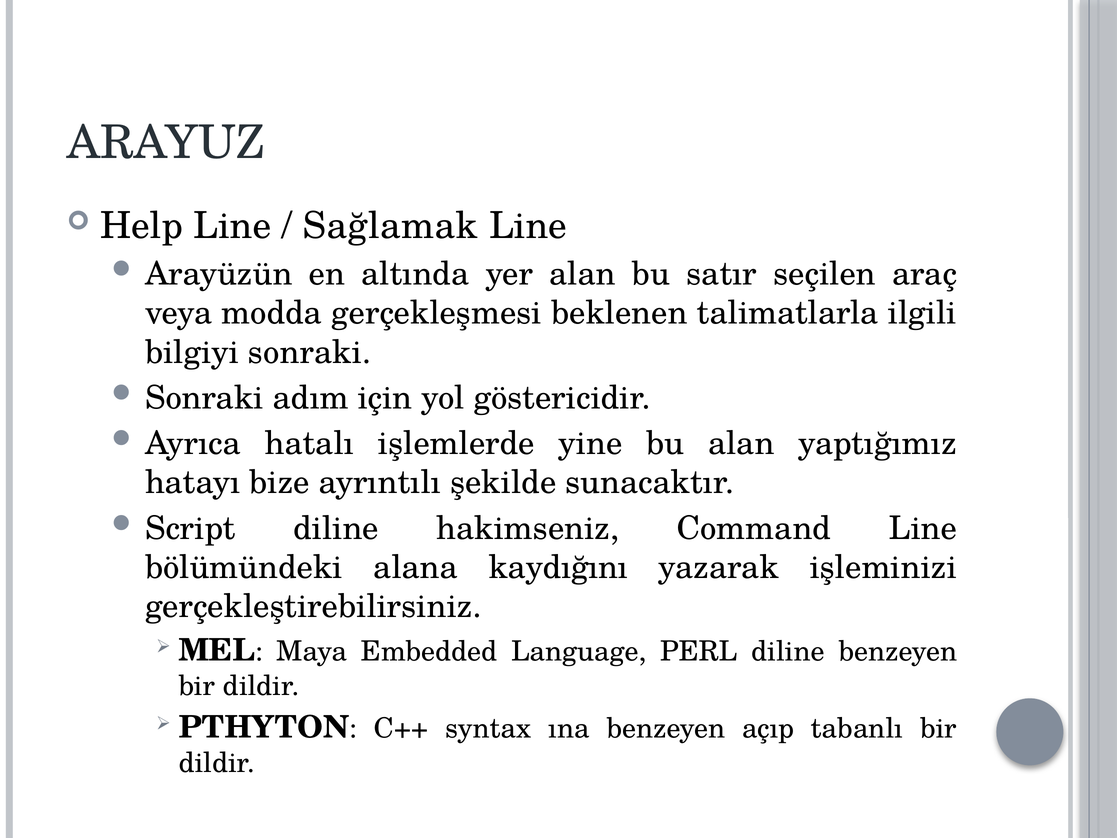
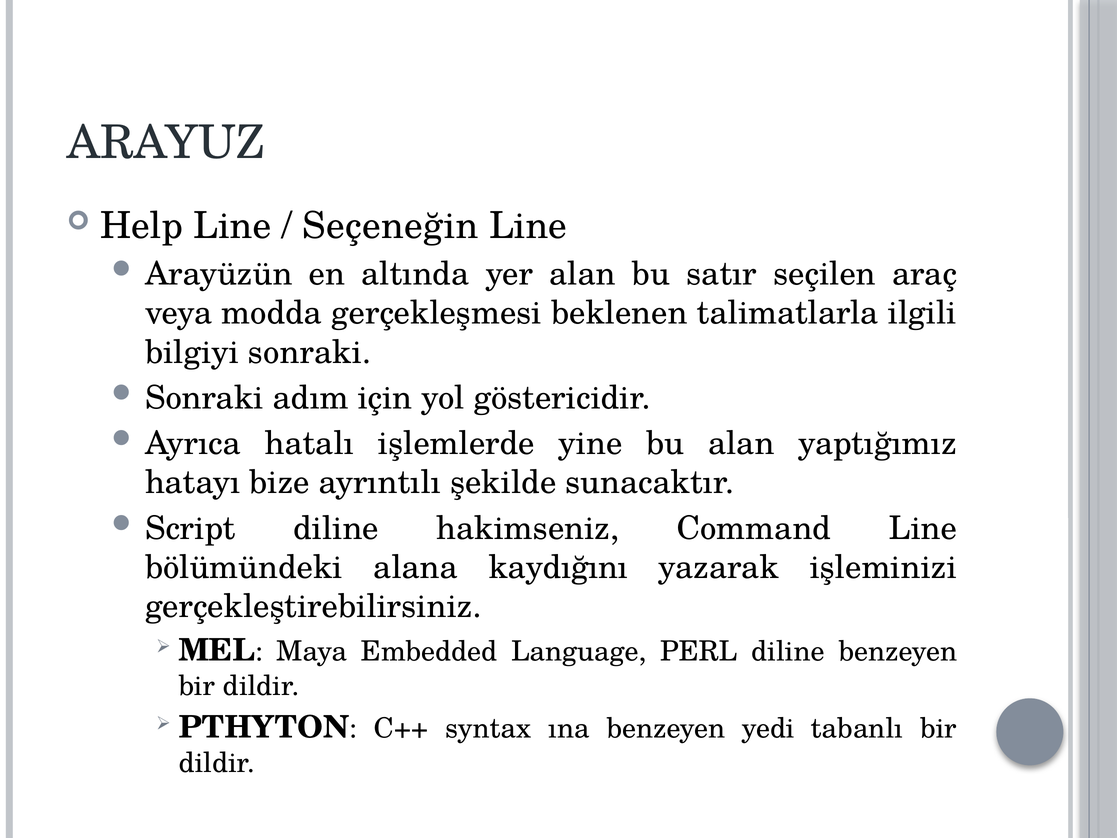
Sağlamak: Sağlamak -> Seçeneğin (390, 226)
açıp: açıp -> yedi (768, 729)
